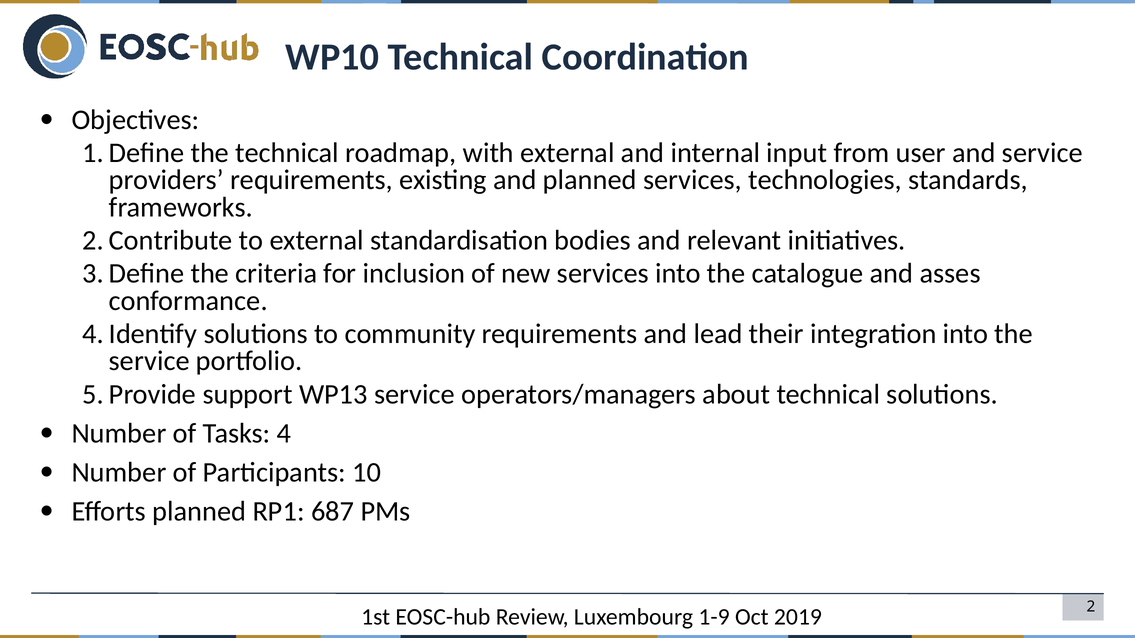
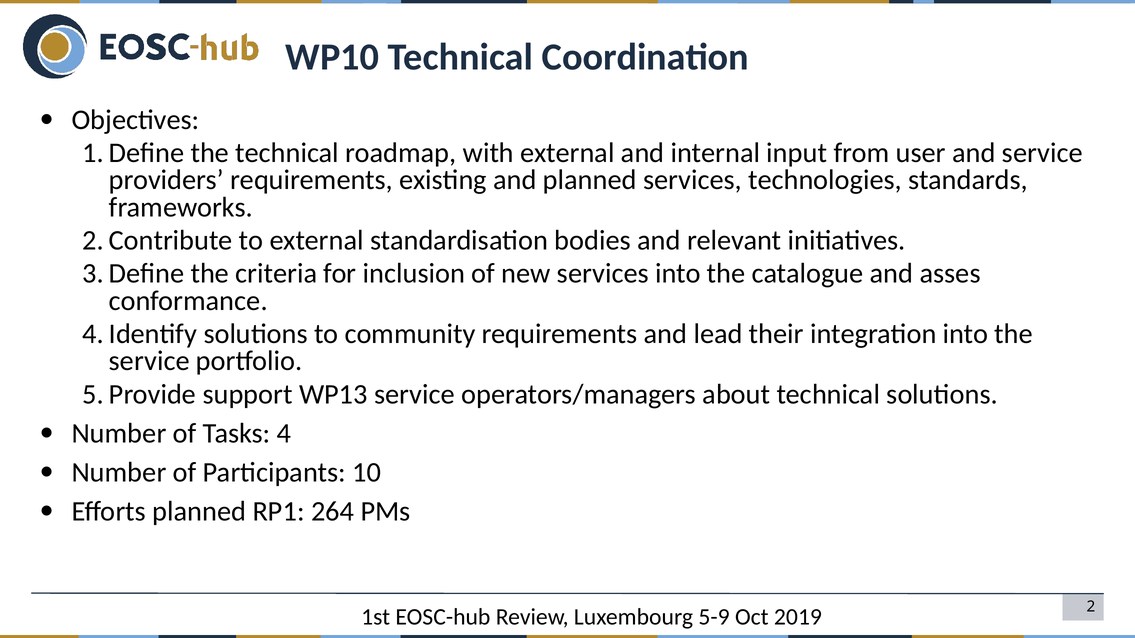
687: 687 -> 264 (333, 512)
1-9: 1-9 -> 5-9 (714, 617)
